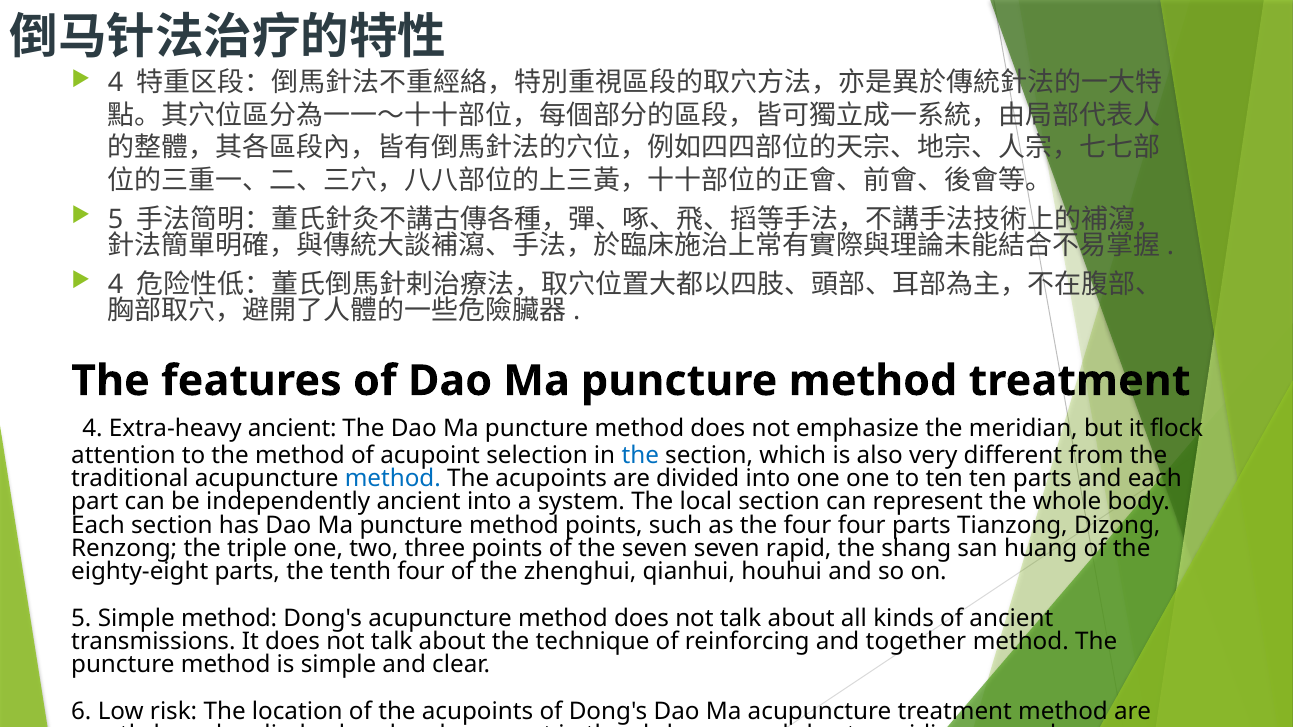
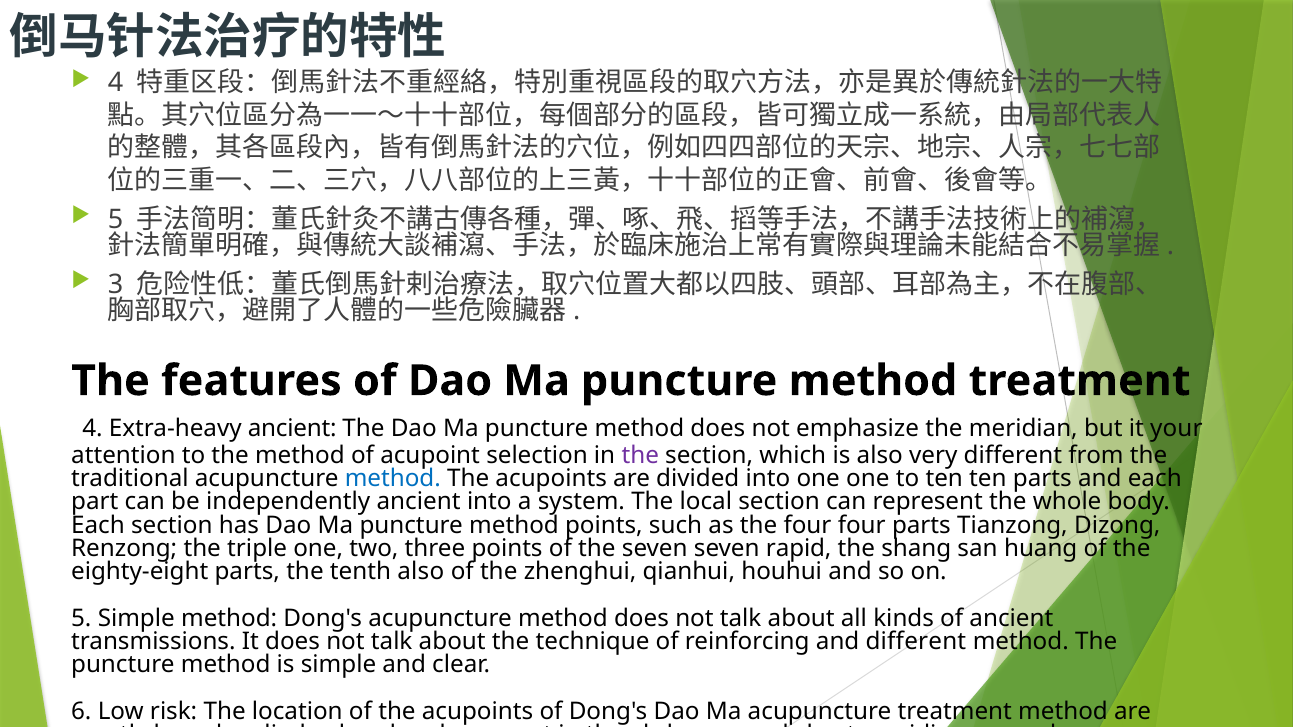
4: 4 -> 3 (115, 285)
flock: flock -> your (1176, 429)
the colour: blue -> purple (640, 456)
tenth four: four -> also (421, 572)
and together: together -> different (916, 642)
